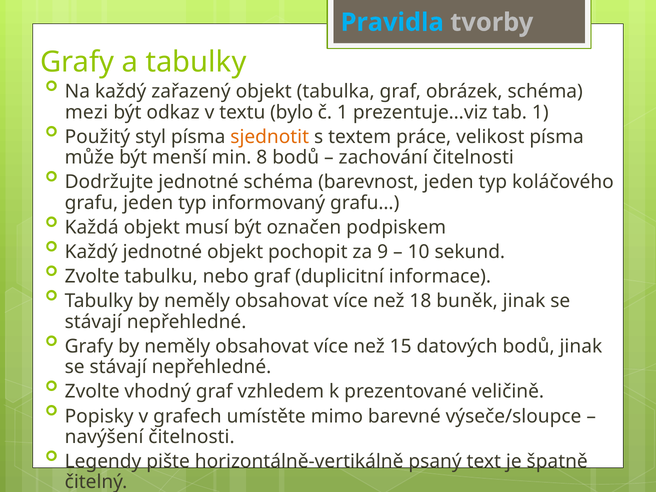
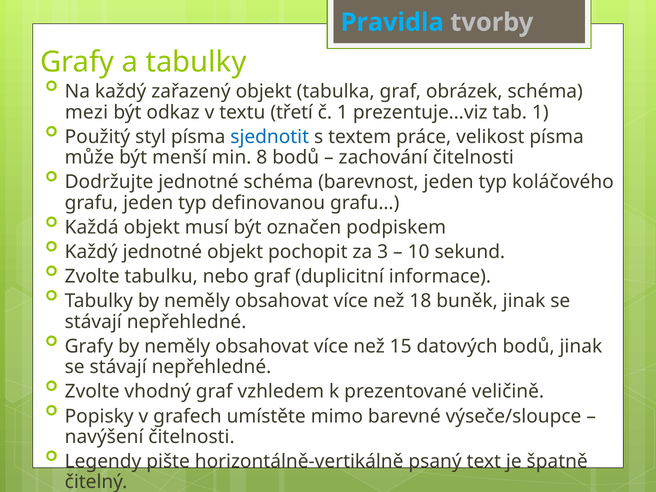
bylo: bylo -> třetí (292, 112)
sjednotit colour: orange -> blue (270, 137)
informovaný: informovaný -> definovanou (268, 203)
9: 9 -> 3 (383, 252)
